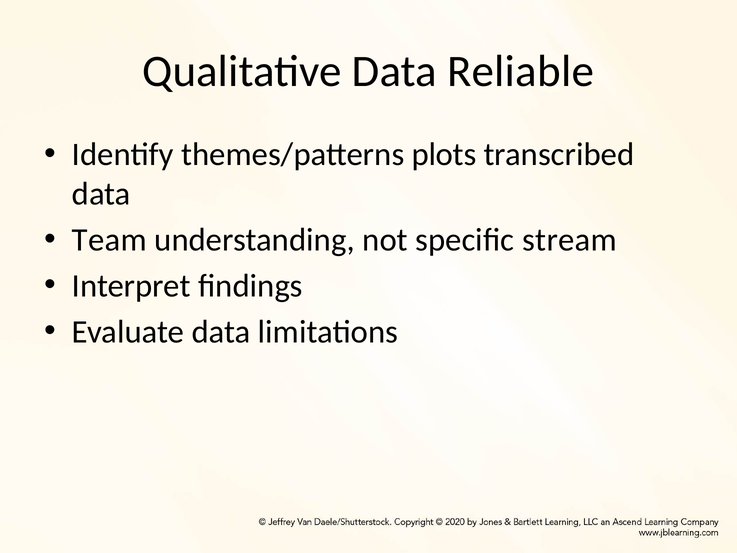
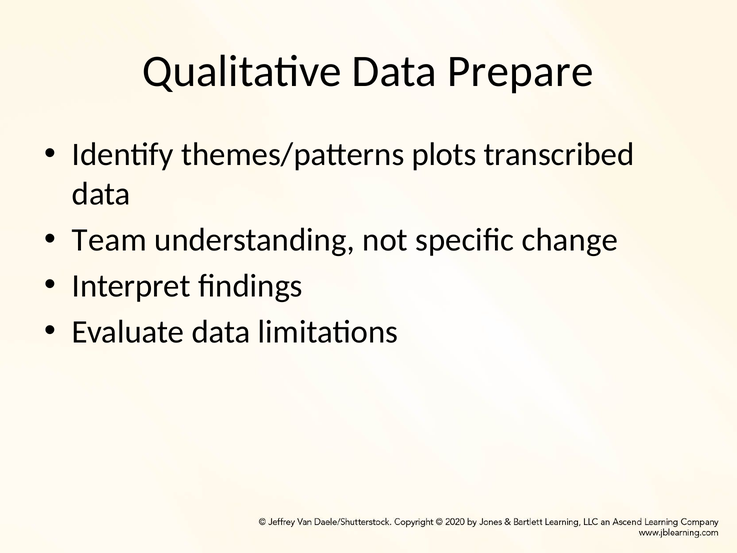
Reliable: Reliable -> Prepare (520, 71)
stream: stream -> change (570, 240)
